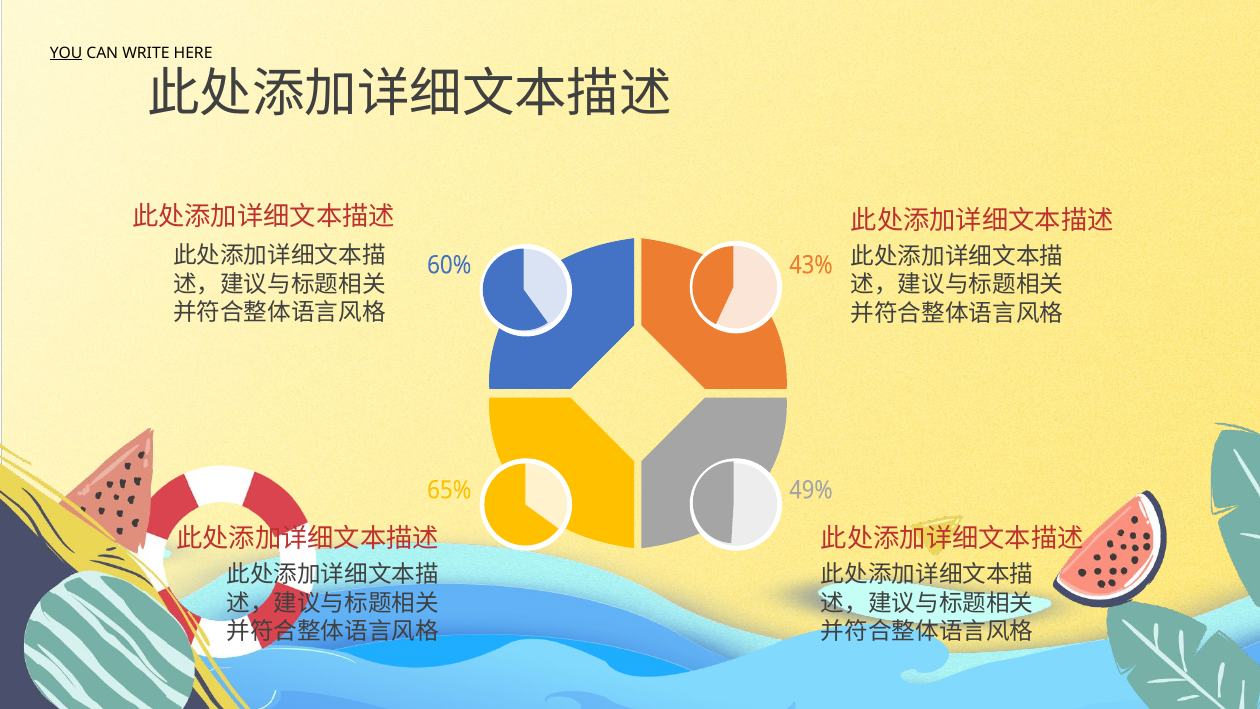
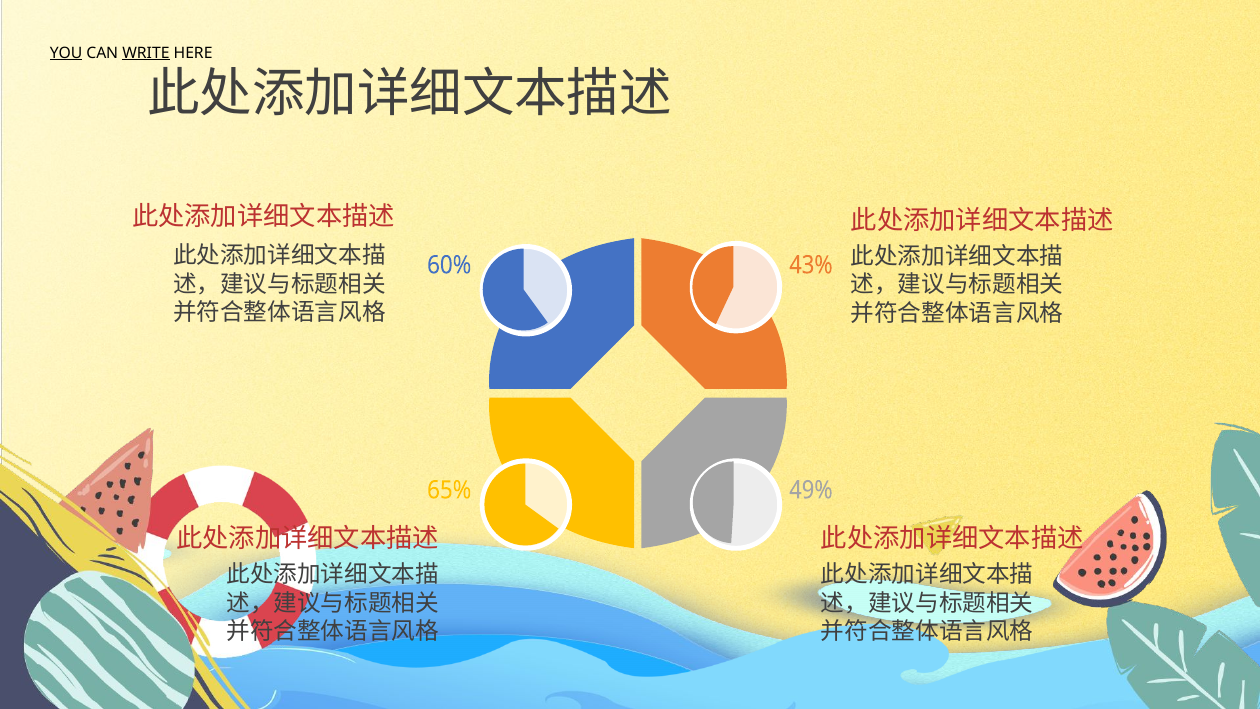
WRITE underline: none -> present (146, 53)
